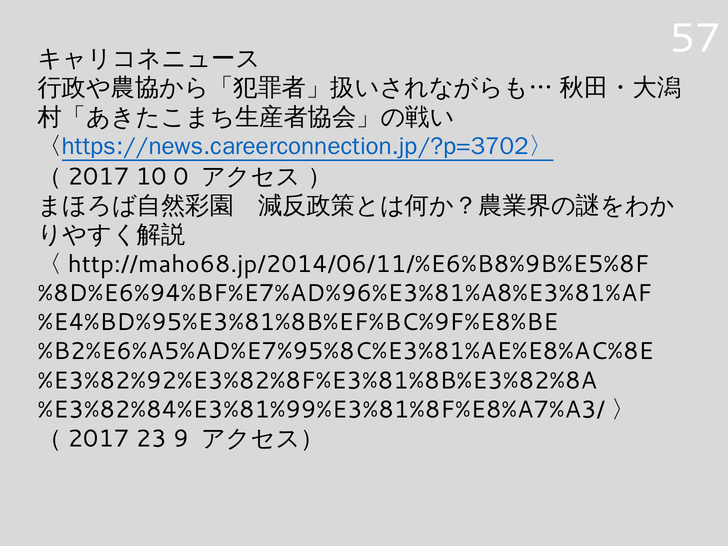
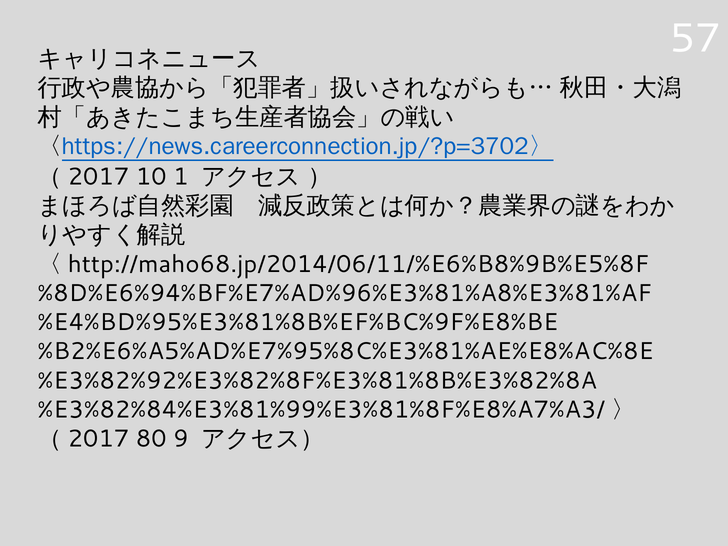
0: 0 -> 1 (181, 177)
23: 23 -> 80 (151, 439)
